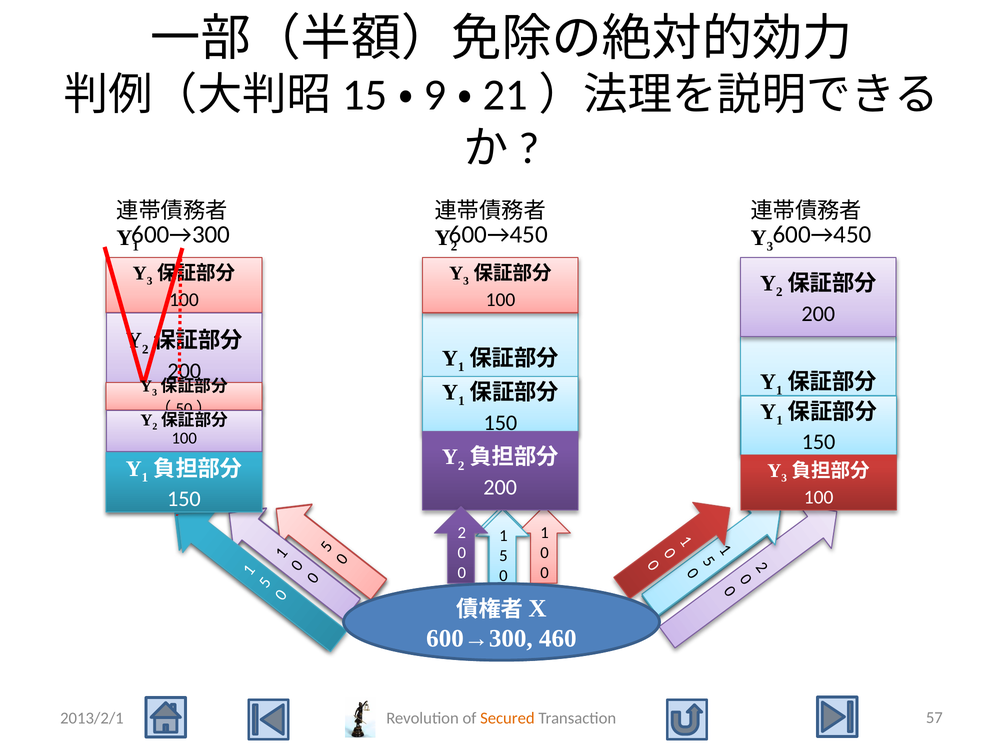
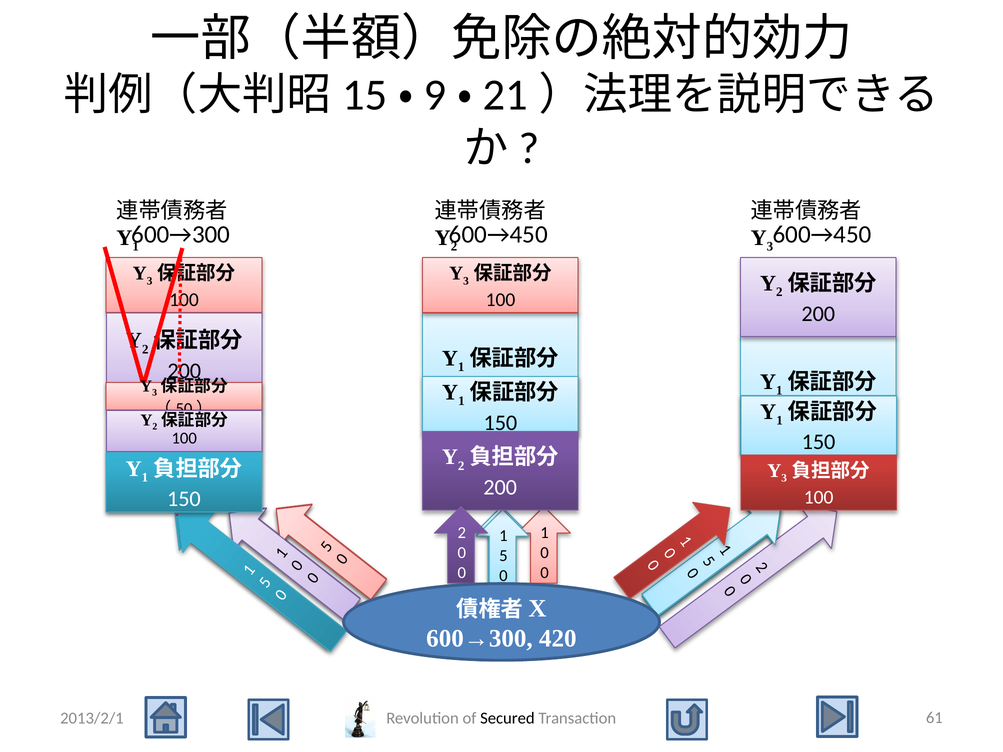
460: 460 -> 420 (558, 639)
Secured colour: orange -> black (507, 718)
57: 57 -> 61 (934, 718)
